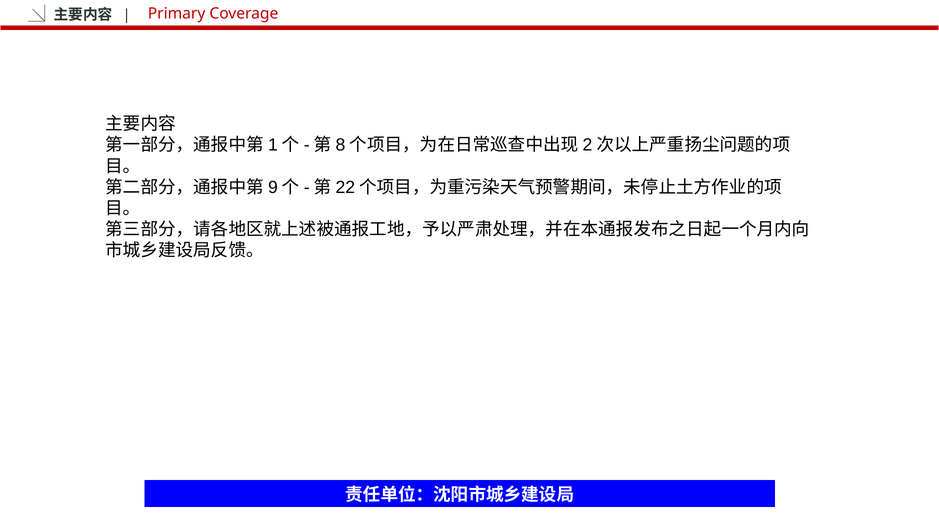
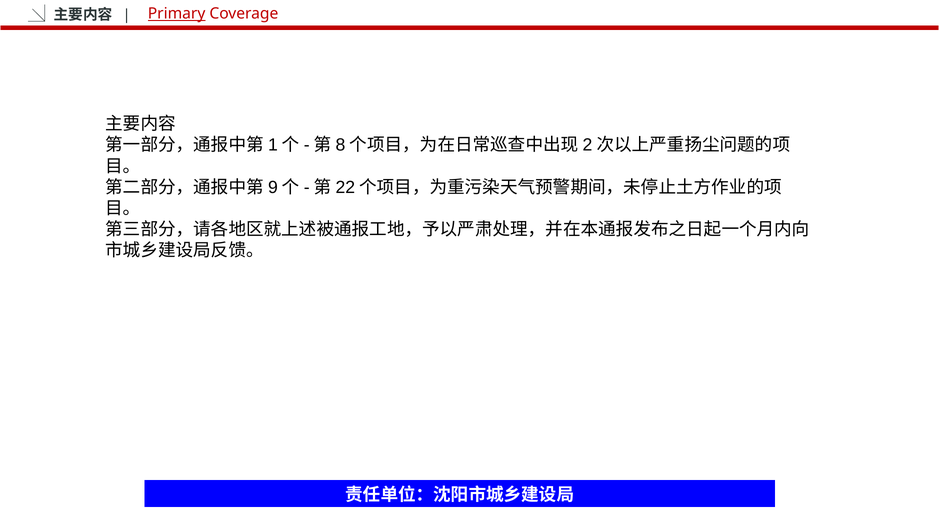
Primary underline: none -> present (177, 14)
